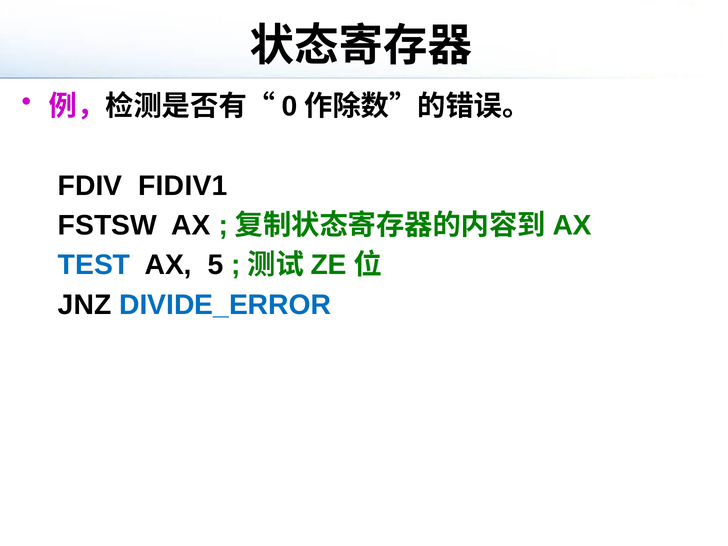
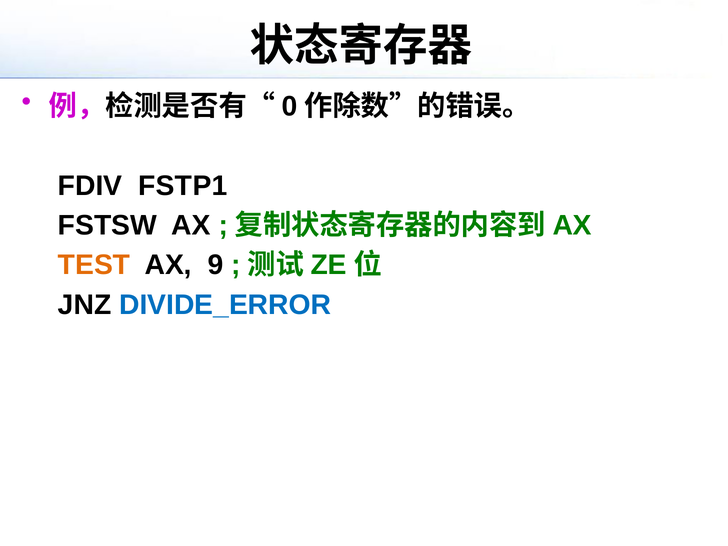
FIDIV1: FIDIV1 -> FSTP1 (183, 186)
TEST colour: blue -> orange (94, 265)
5: 5 -> 9 (215, 265)
